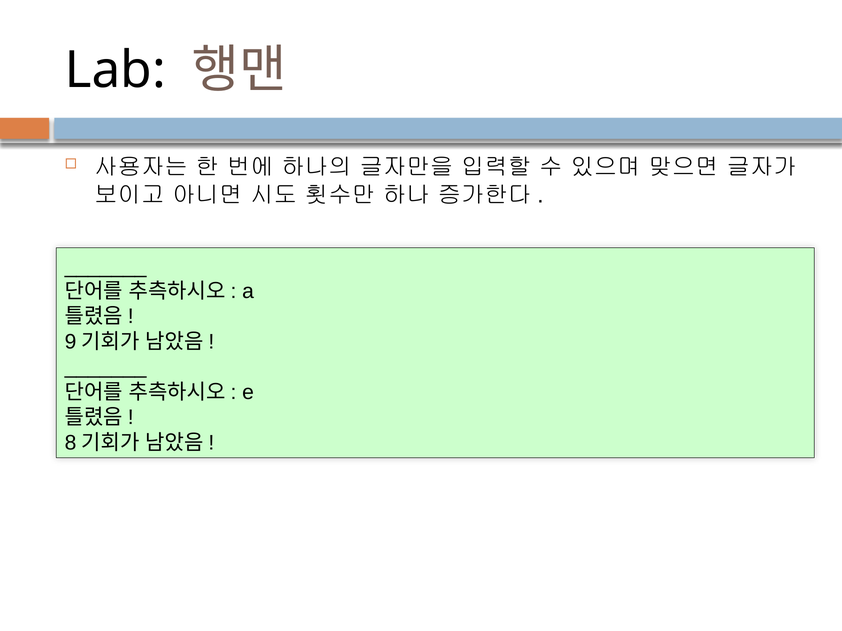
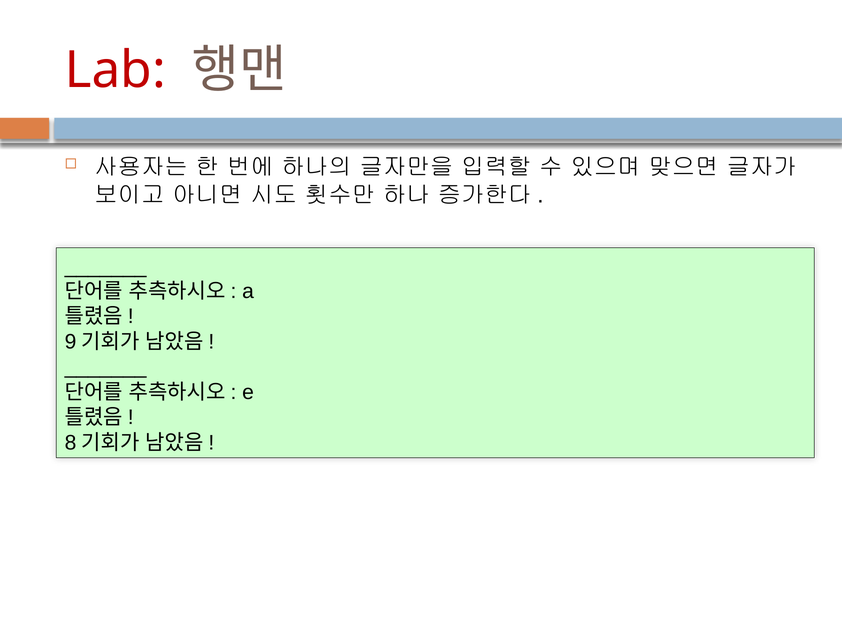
Lab colour: black -> red (115, 70)
